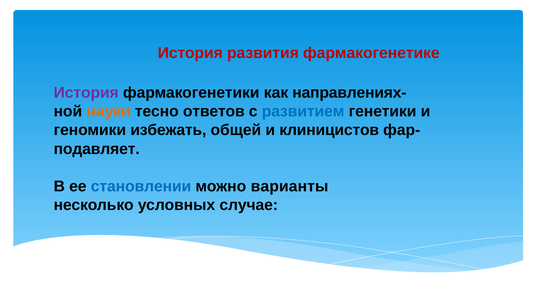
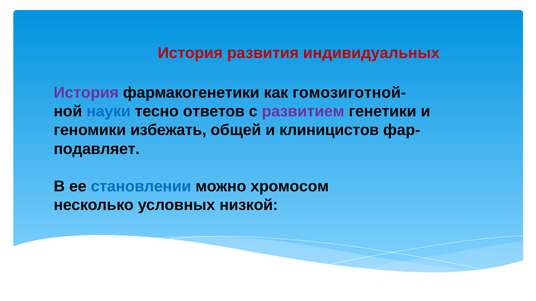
фармакогенетике: фармакогенетике -> индивидуальных (371, 53)
направлениях-: направлениях- -> гомозиготной- (349, 93)
науки colour: orange -> blue (109, 112)
развитием colour: blue -> purple (303, 112)
варианты: варианты -> хромосом (290, 187)
случае: случае -> низкой (249, 205)
